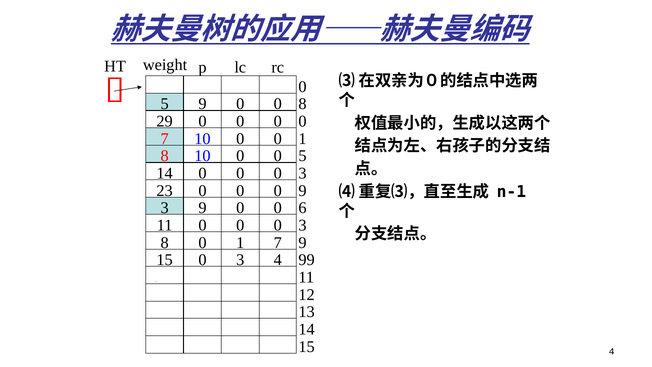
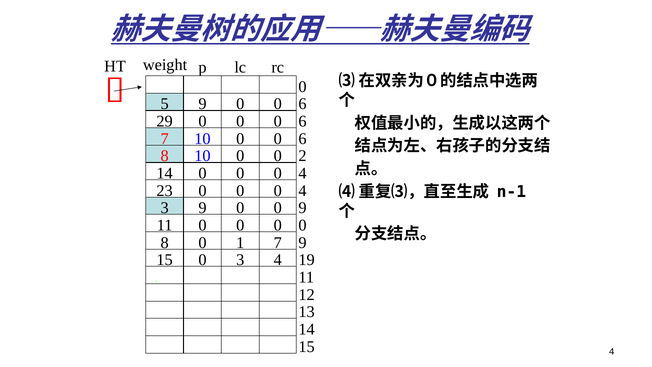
5 8: 8 -> 6 (303, 104)
29 0: 0 -> 6 (303, 121)
1: 1 -> 6 (303, 139)
8 5: 5 -> 2 (303, 156)
14 3: 3 -> 4 (303, 173)
23 9: 9 -> 4 (303, 191)
3 6: 6 -> 9 (303, 208)
11 3: 3 -> 0 (303, 225)
99: 99 -> 19 (307, 260)
